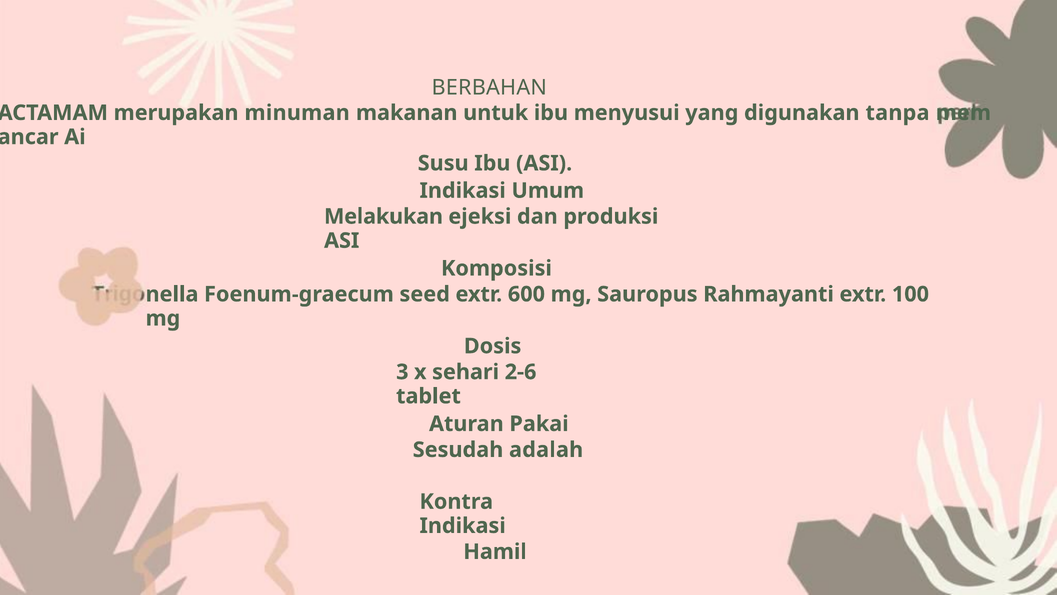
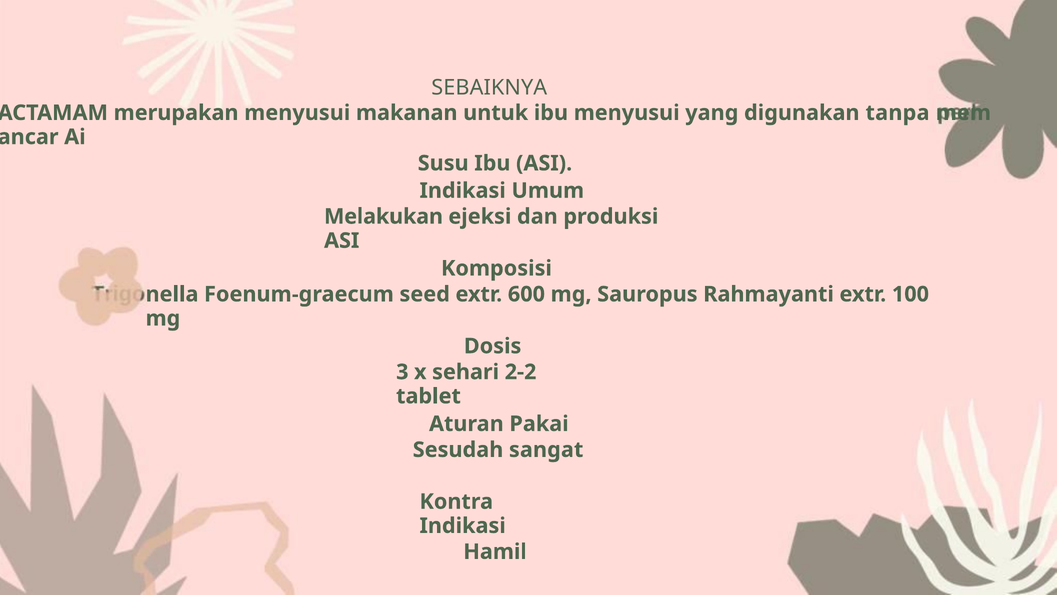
BERBAHAN: BERBAHAN -> SEBAIKNYA (489, 88)
merupakan minuman: minuman -> menyusui (297, 113)
2-6: 2-6 -> 2-2 (521, 372)
adalah: adalah -> sangat (546, 449)
